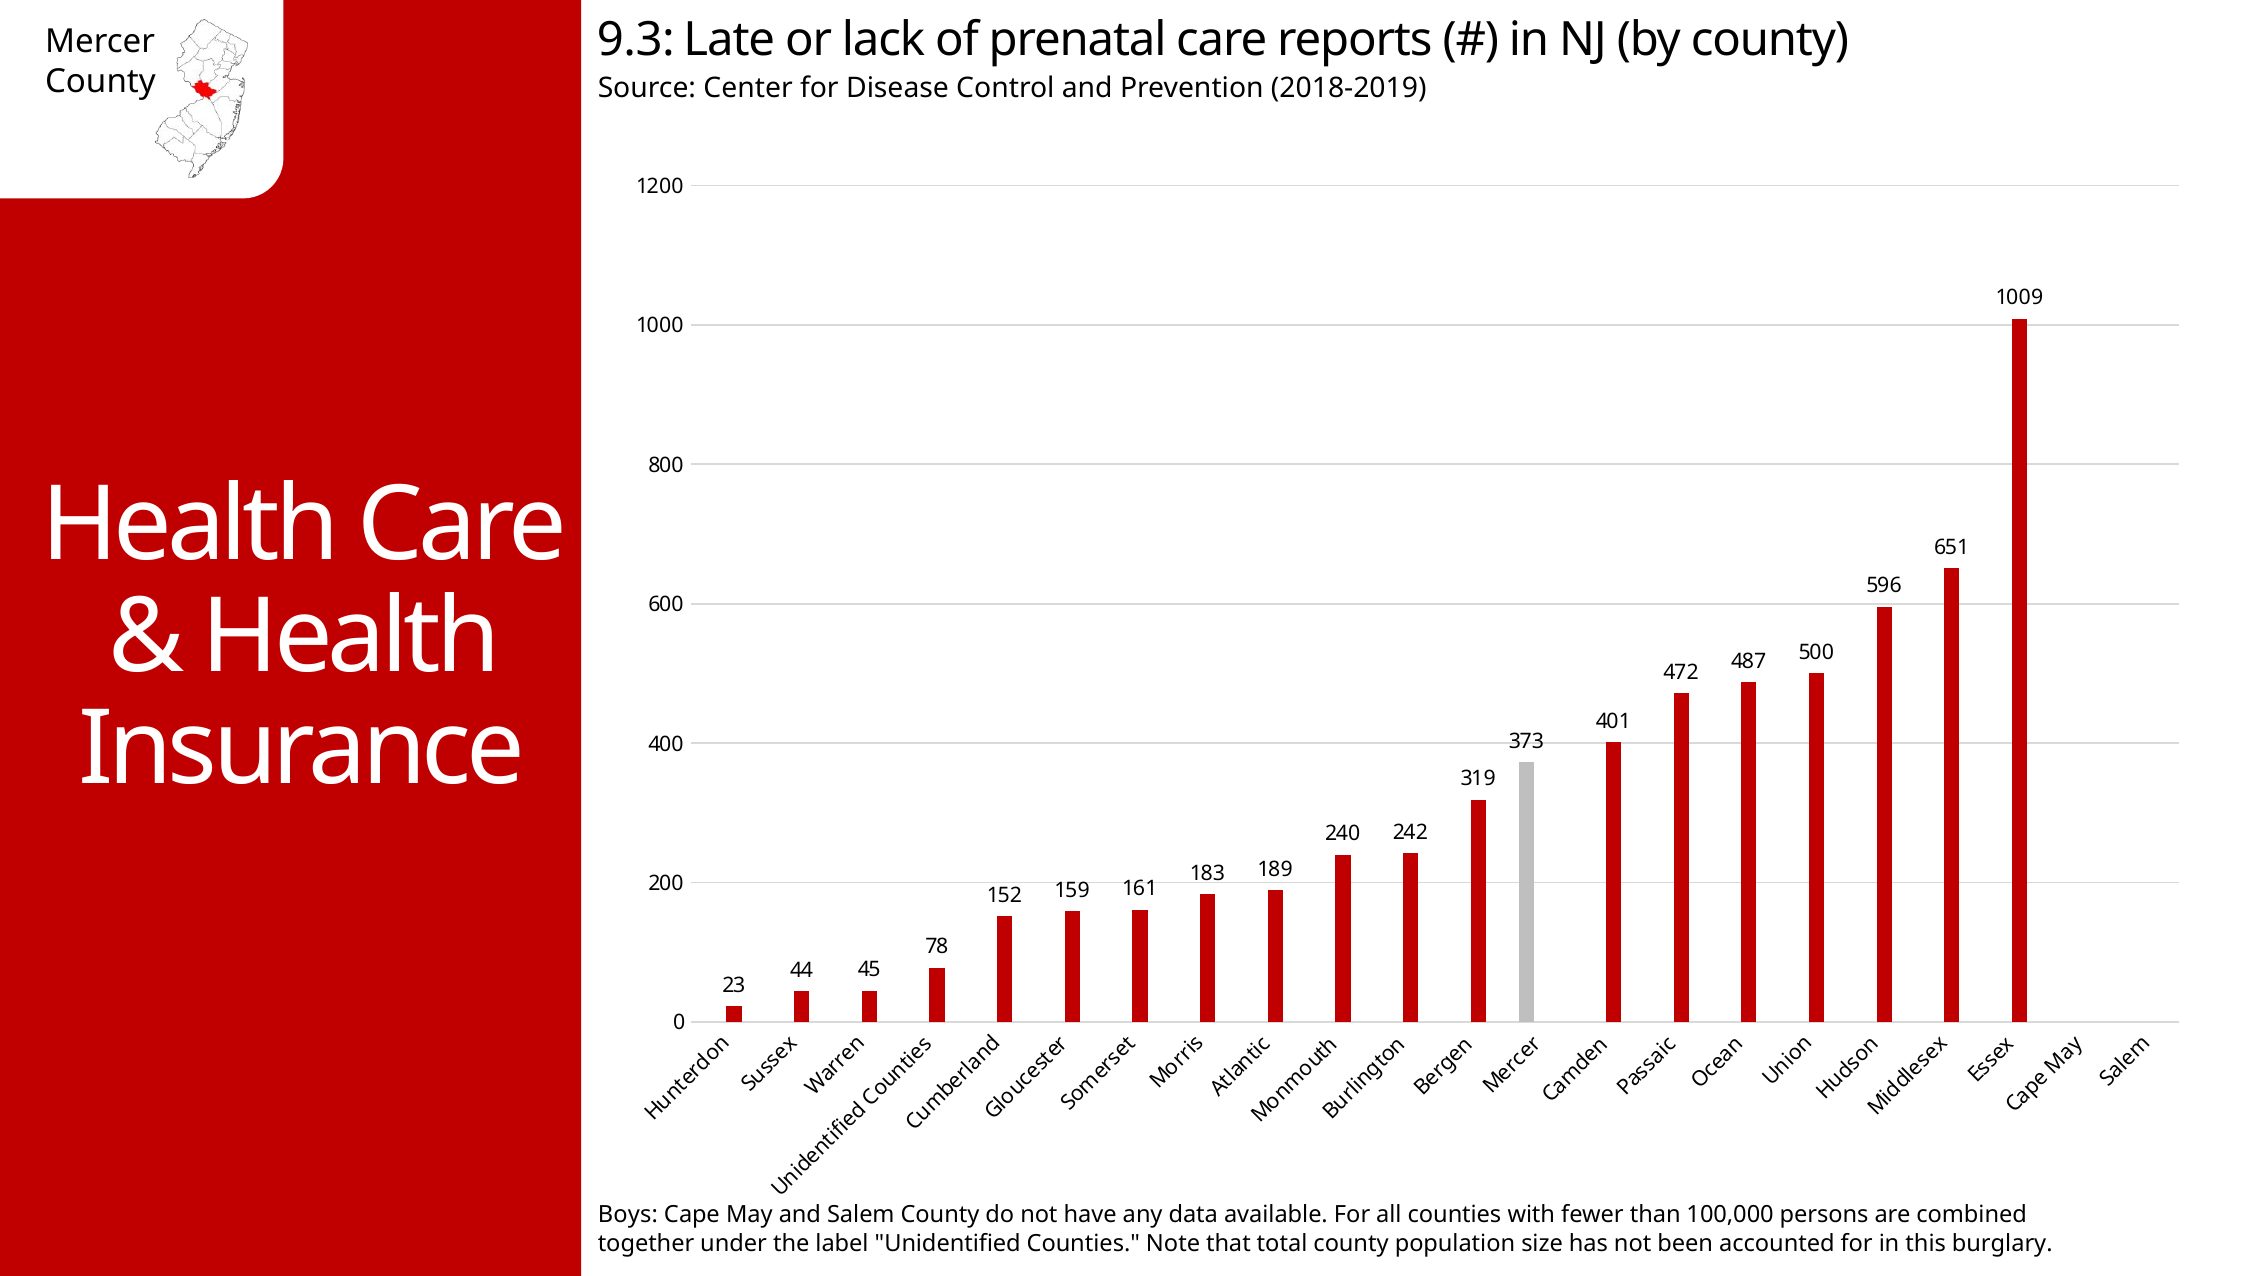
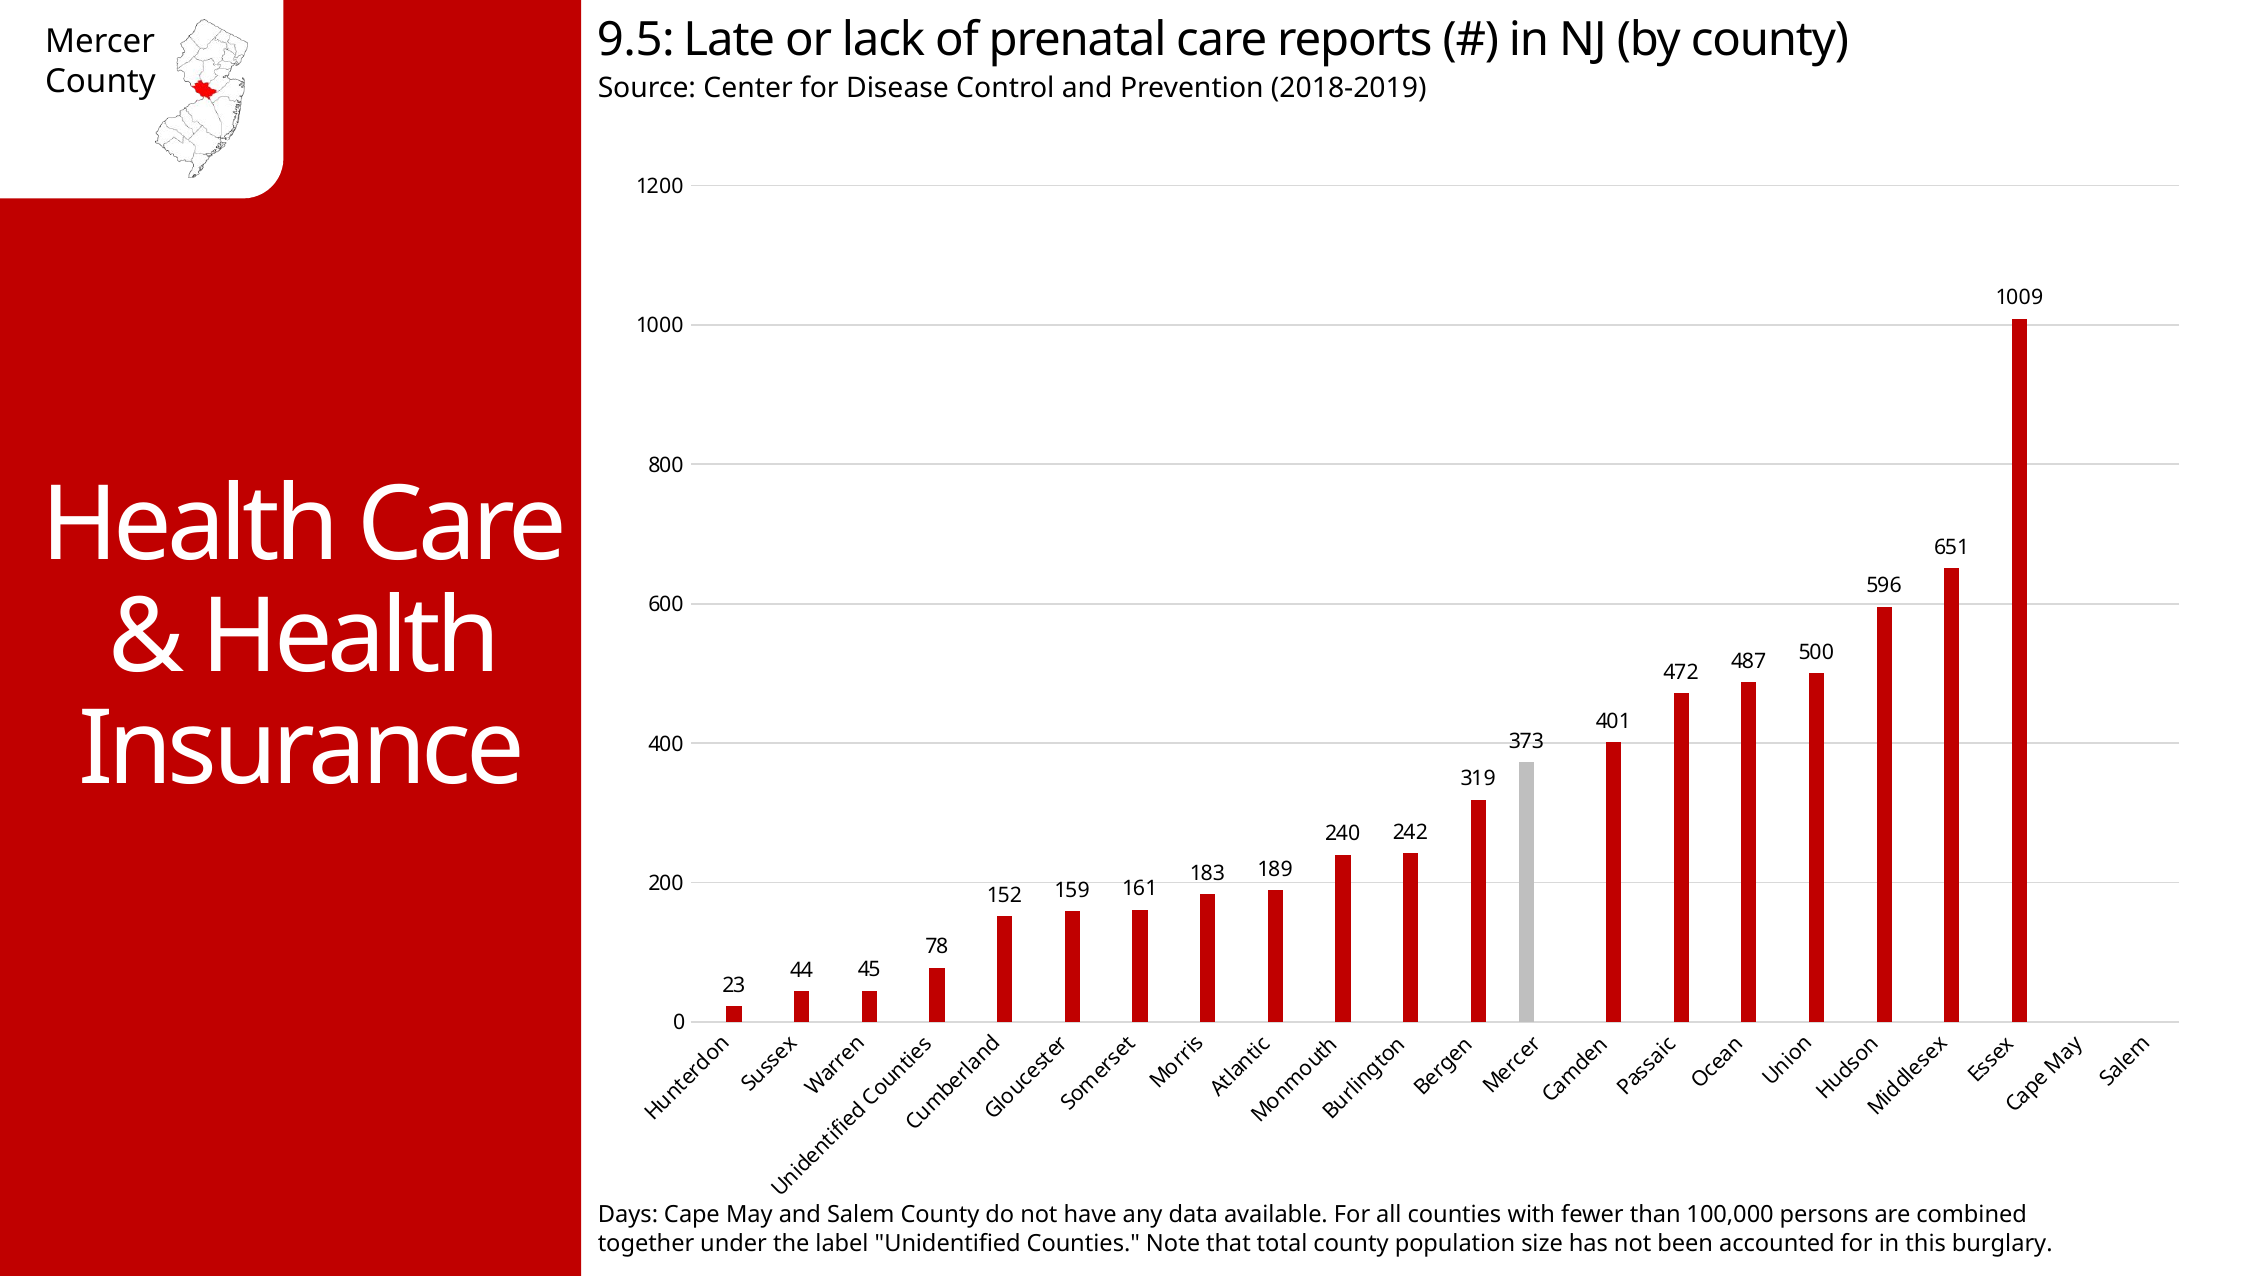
9.3: 9.3 -> 9.5 (636, 40)
Boys: Boys -> Days (628, 1215)
